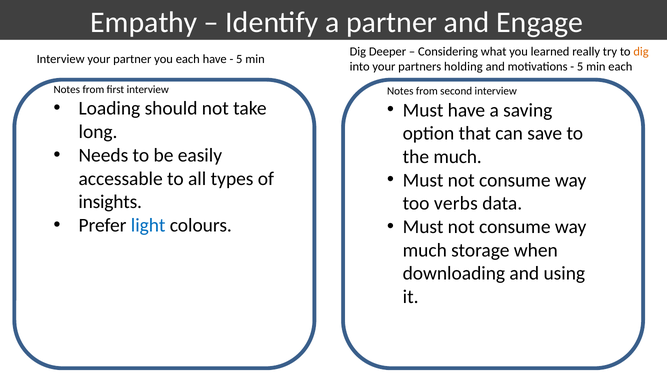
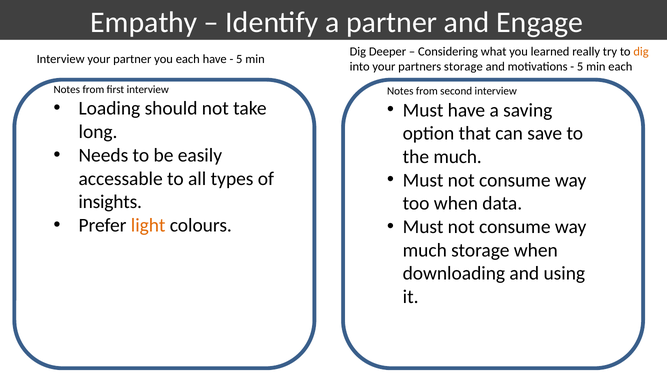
partners holding: holding -> storage (463, 67)
too verbs: verbs -> when (456, 204)
light colour: blue -> orange (148, 225)
